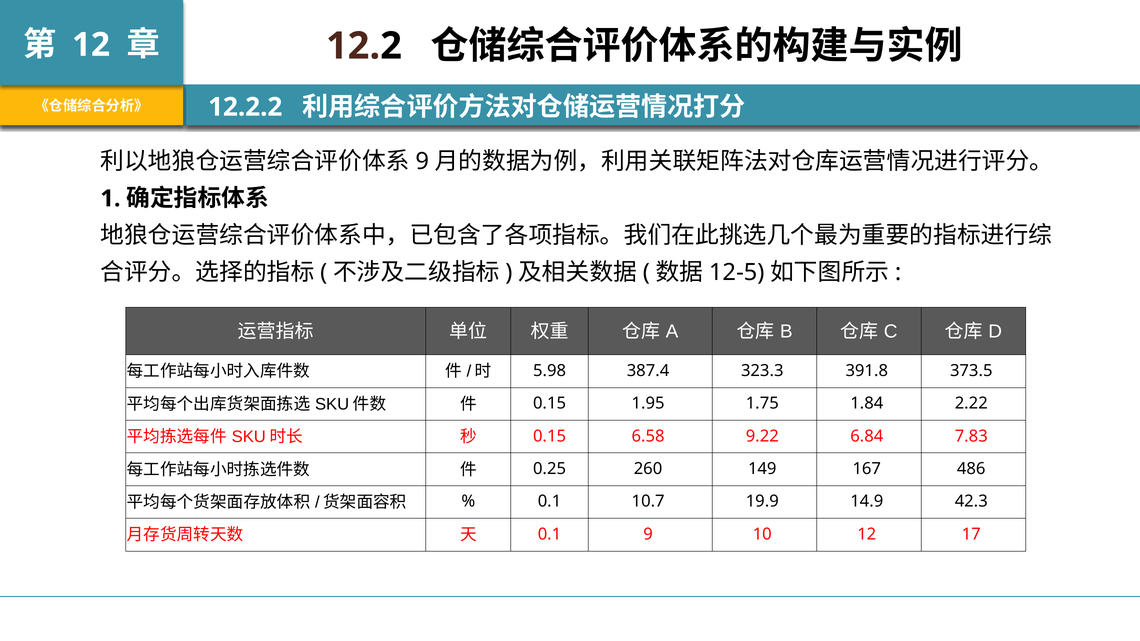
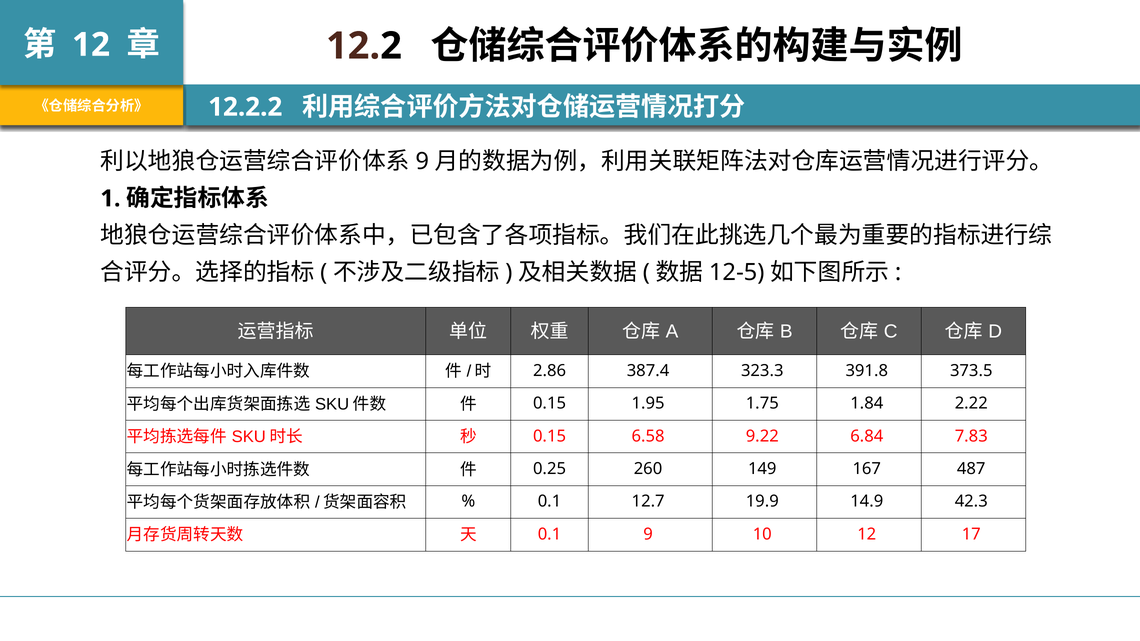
5.98: 5.98 -> 2.86 (550, 371)
486: 486 -> 487 (971, 469)
10.7: 10.7 -> 12.7 (648, 502)
